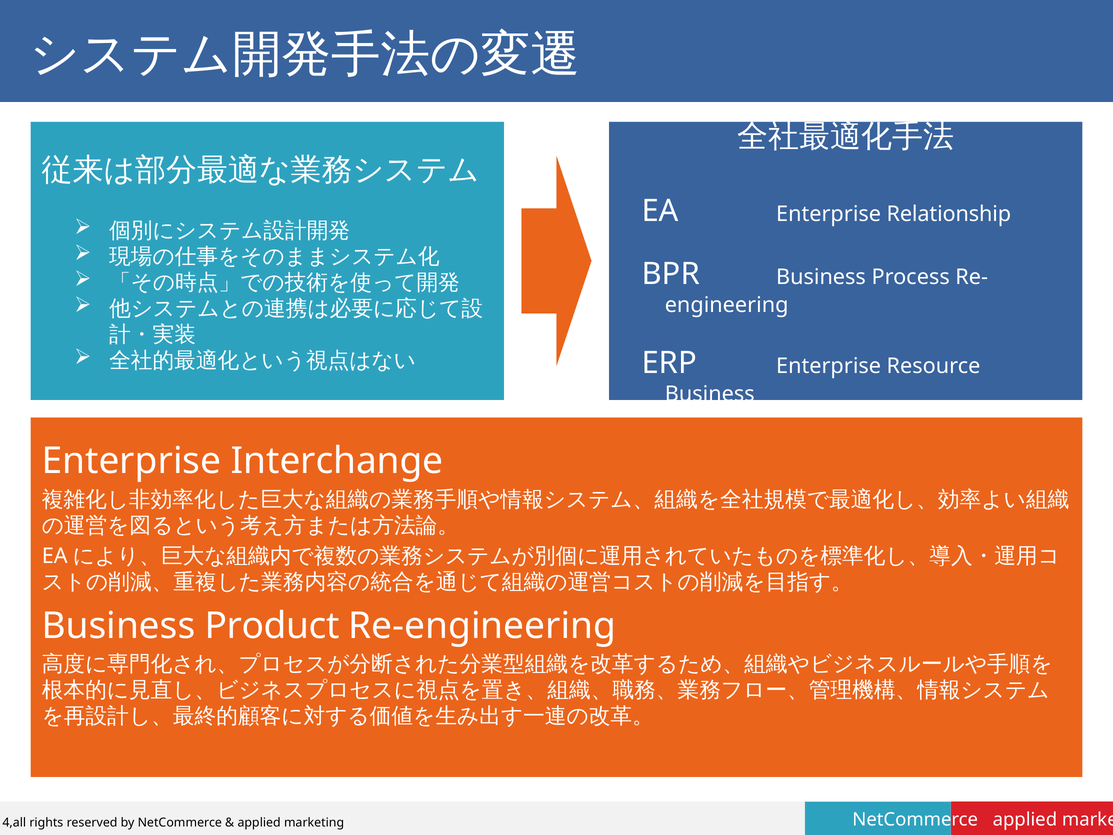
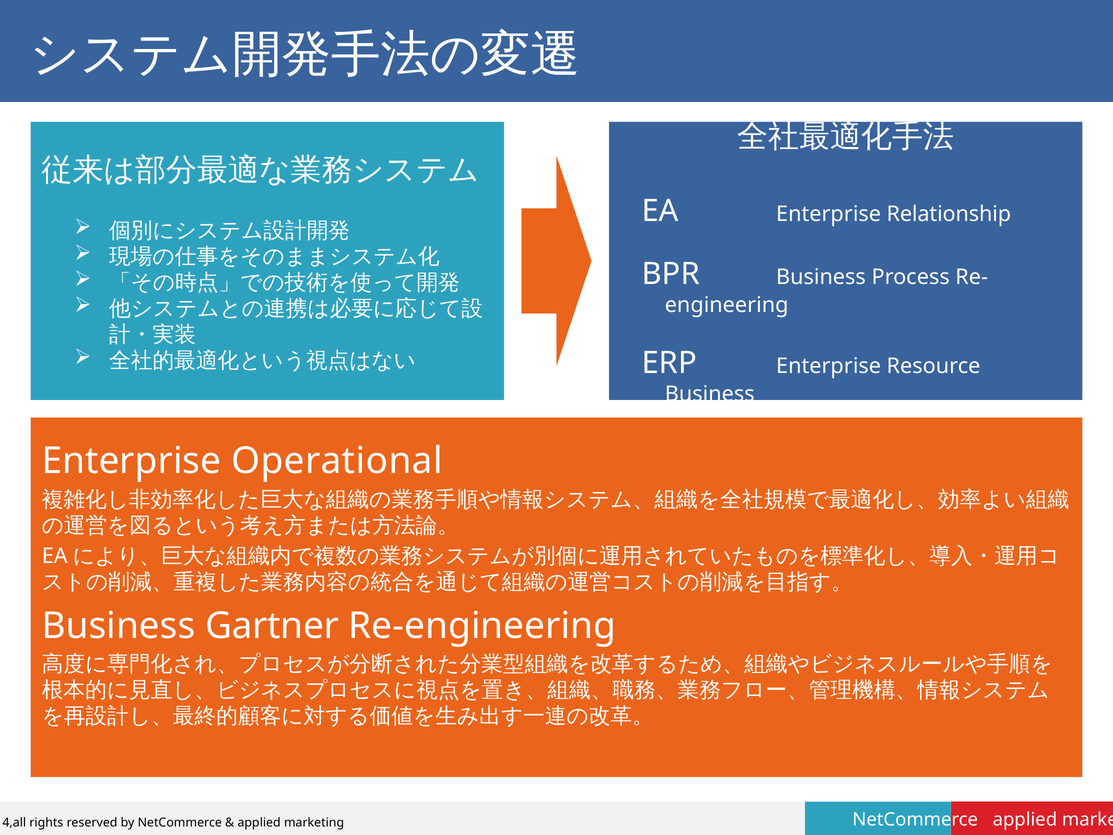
Interchange: Interchange -> Operational (337, 461)
Product: Product -> Gartner (272, 626)
